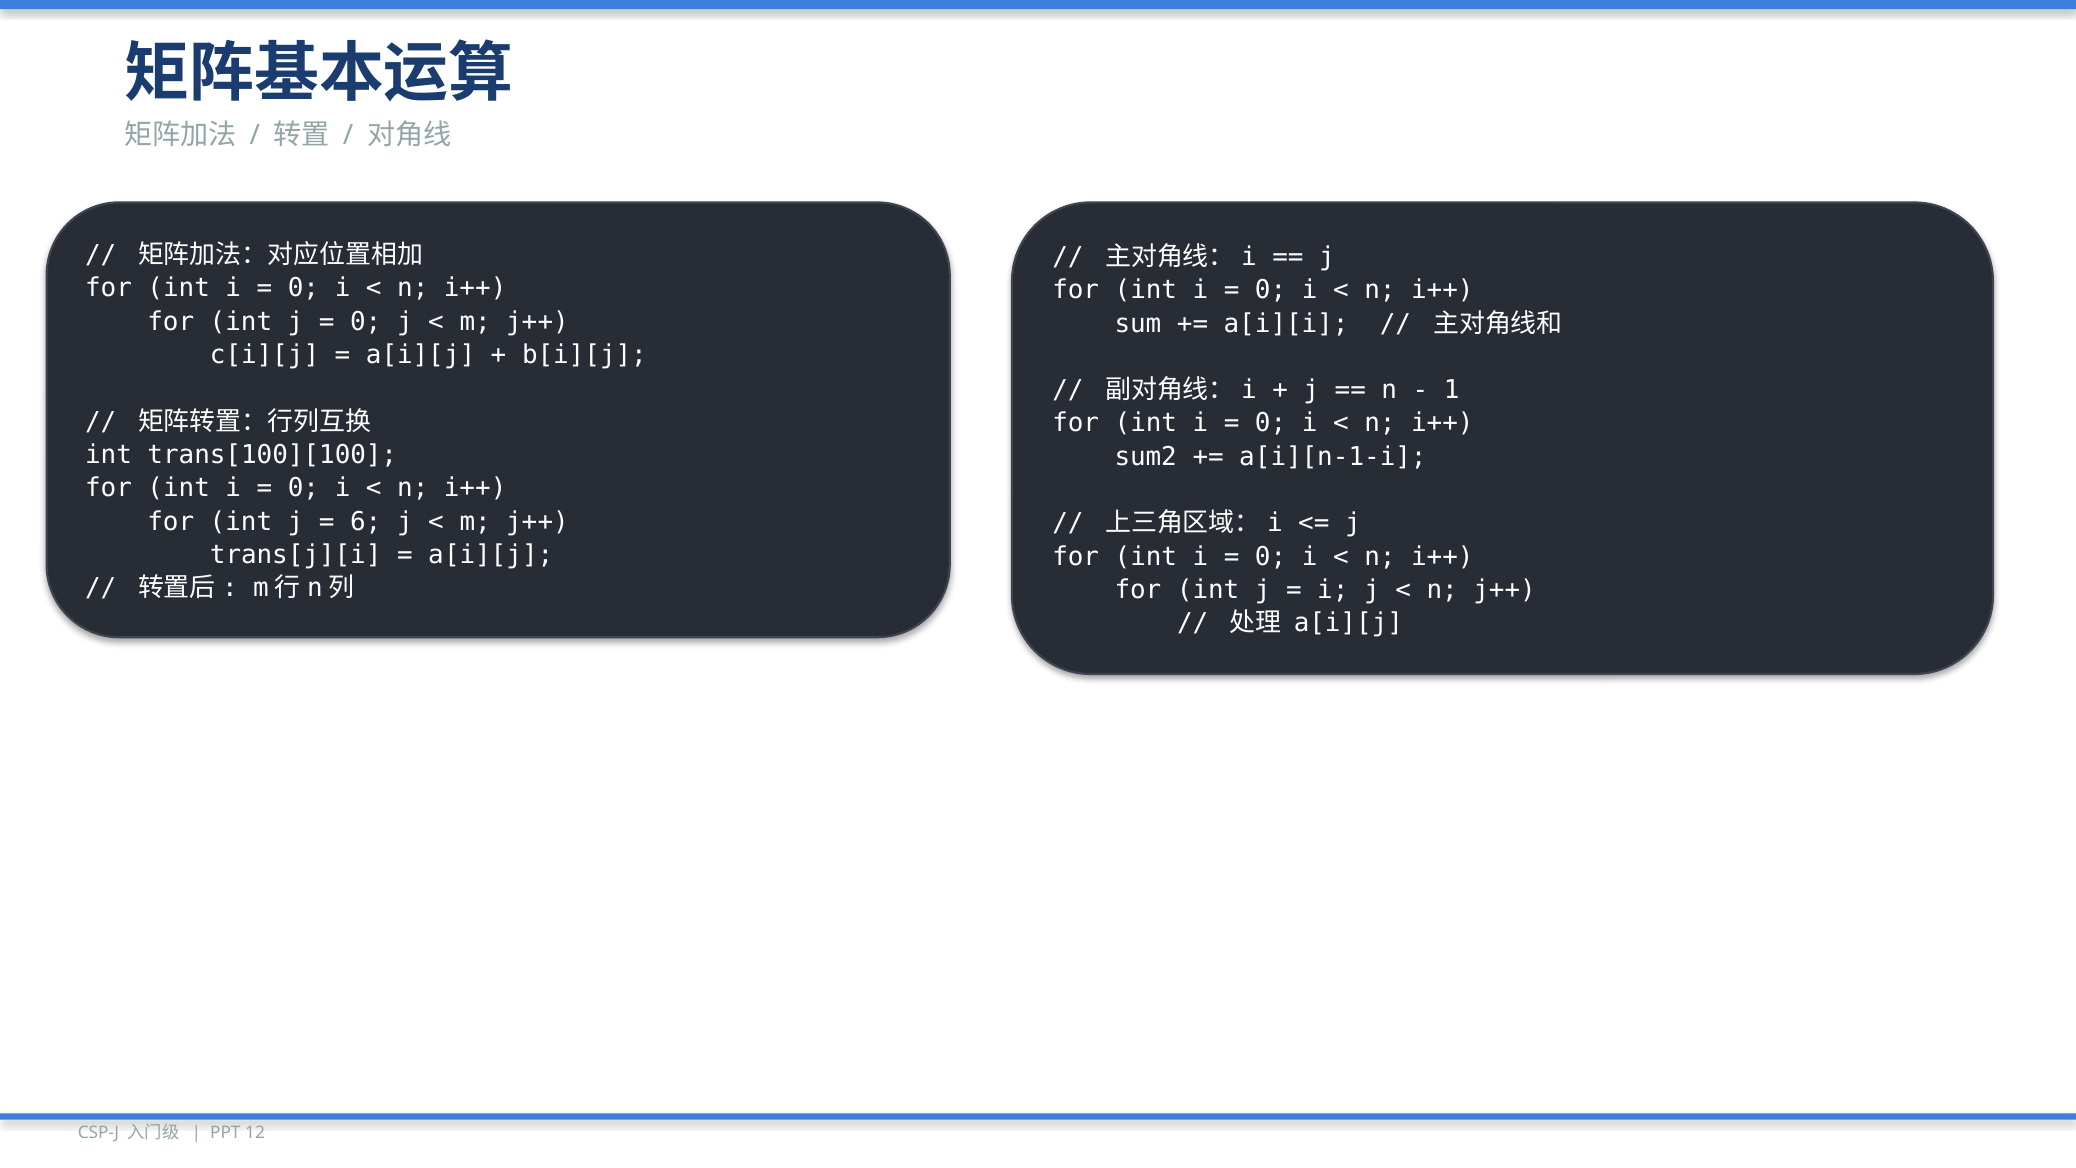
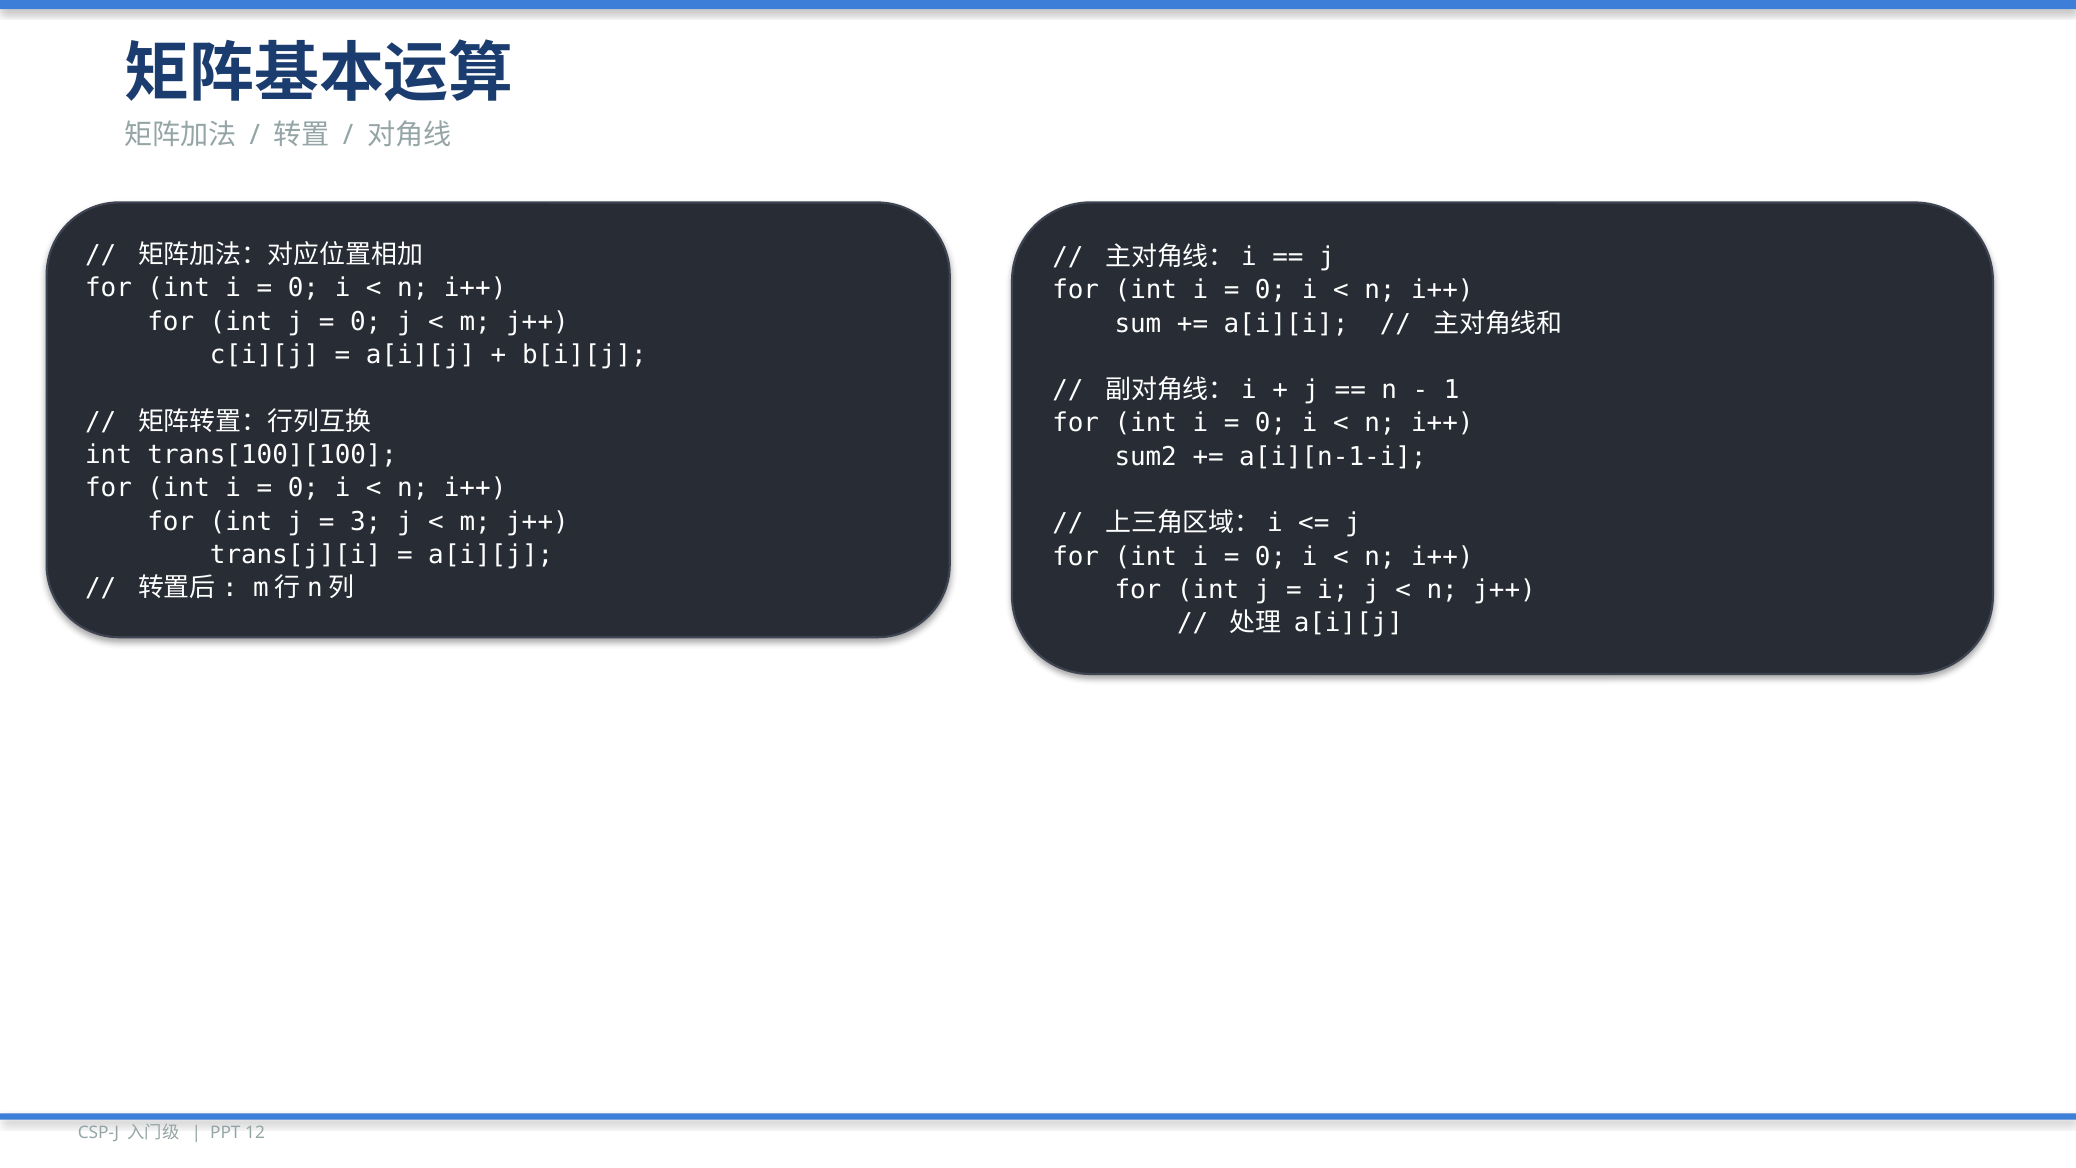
6: 6 -> 3 (366, 521)
